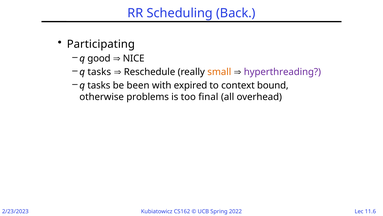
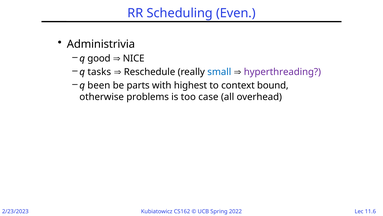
Back: Back -> Even (236, 13)
Participating: Participating -> Administrivia (101, 44)
small colour: orange -> blue (219, 72)
tasks: tasks -> been (99, 85)
been: been -> parts (138, 85)
expired: expired -> highest (190, 85)
final: final -> case (208, 97)
